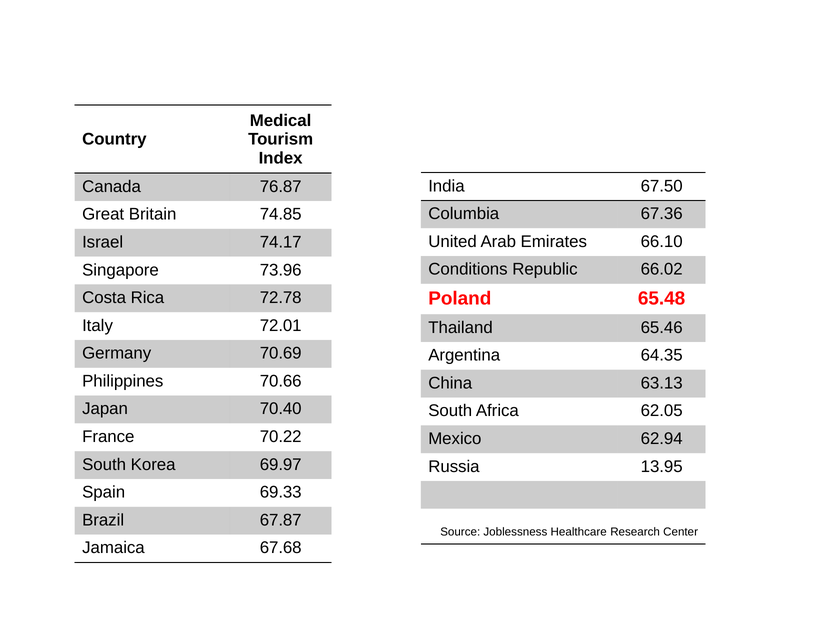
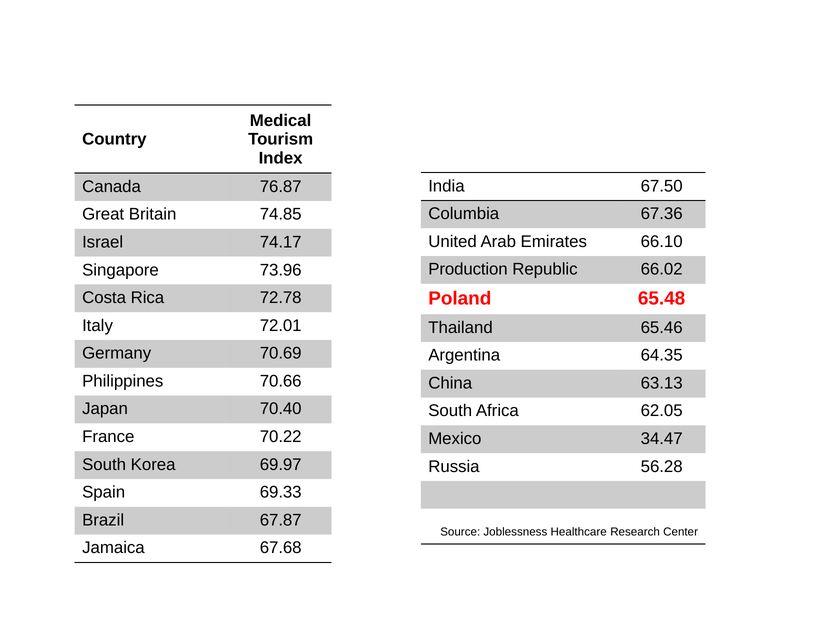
Conditions: Conditions -> Production (468, 269)
62.94: 62.94 -> 34.47 (662, 439)
13.95: 13.95 -> 56.28 (662, 467)
